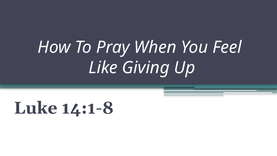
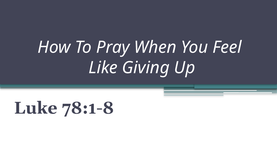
14:1-8: 14:1-8 -> 78:1-8 (88, 108)
